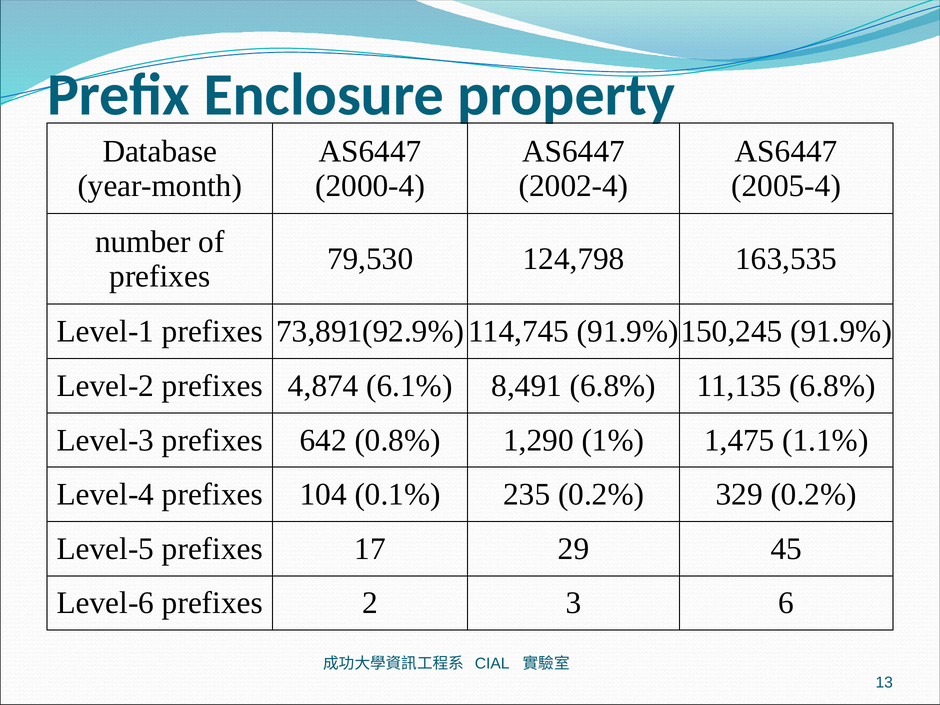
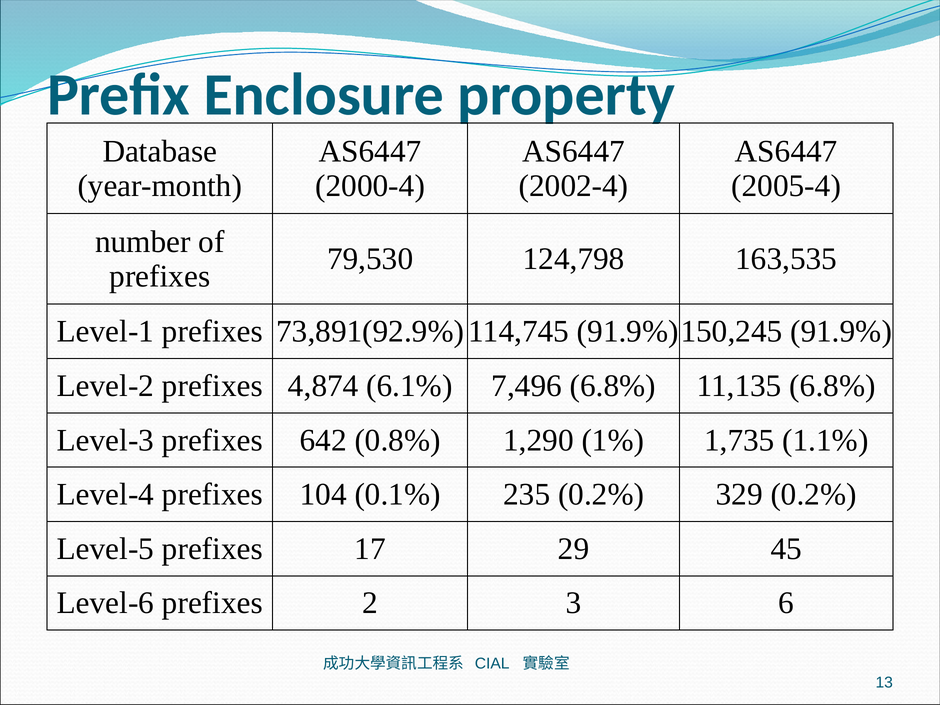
8,491: 8,491 -> 7,496 (527, 386)
1,475: 1,475 -> 1,735 (739, 440)
